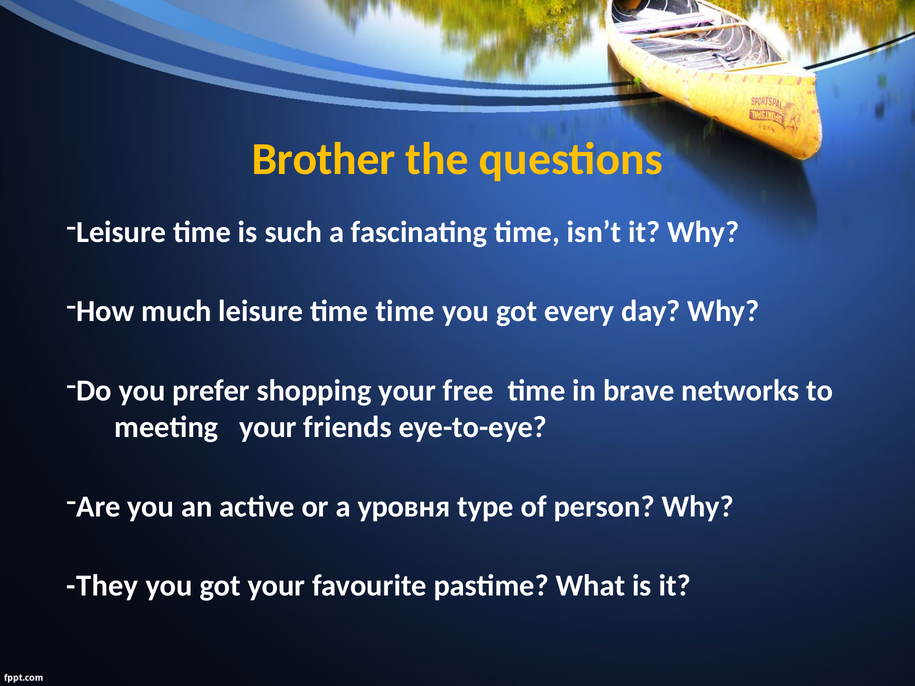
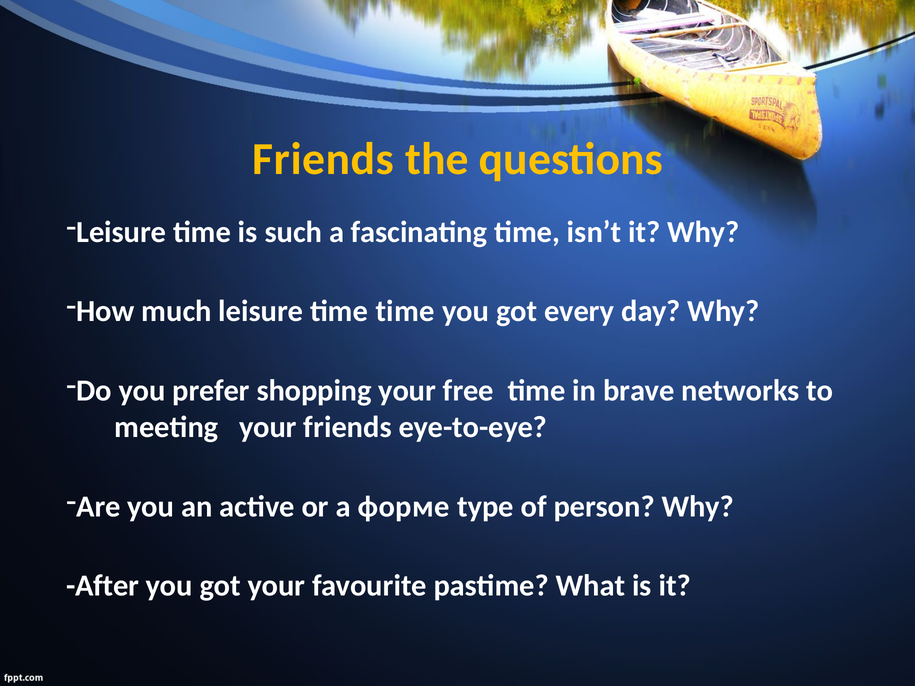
Brother: Brother -> Friends (323, 159)
уровня: уровня -> форме (404, 507)
They: They -> After (103, 586)
